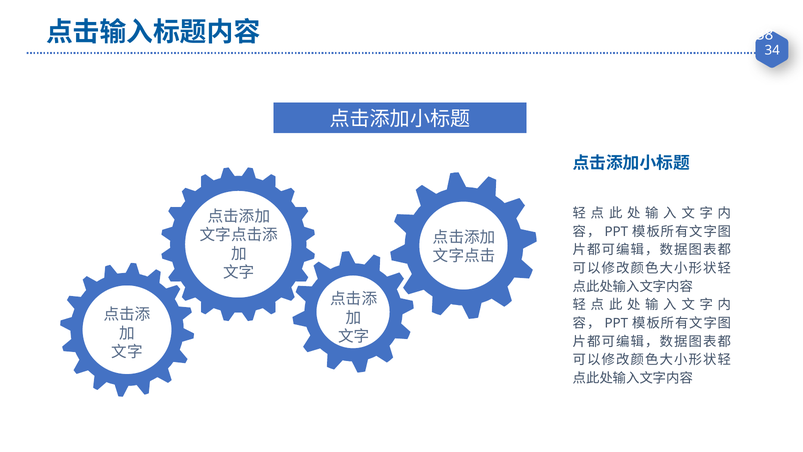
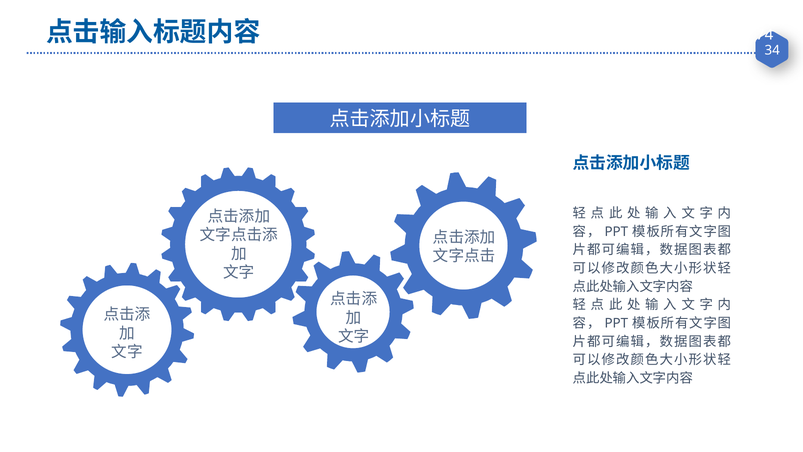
38: 38 -> 74 (765, 35)
